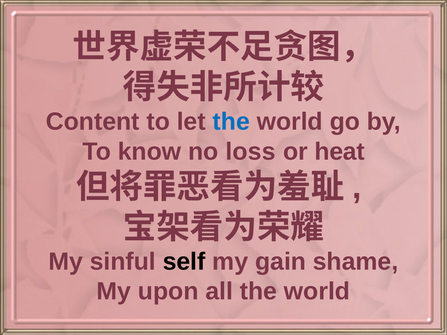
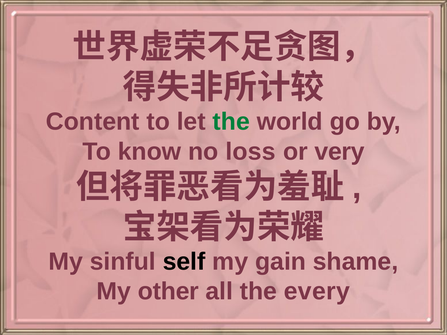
the colour: blue -> green (231, 122)
heat: heat -> very (340, 152)
upon: upon -> other (168, 292)
all the world: world -> every (317, 292)
